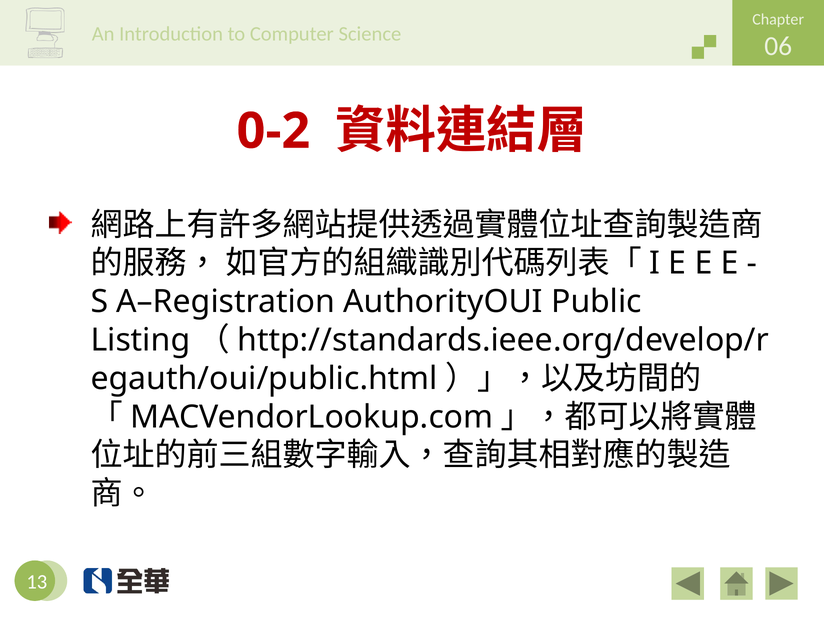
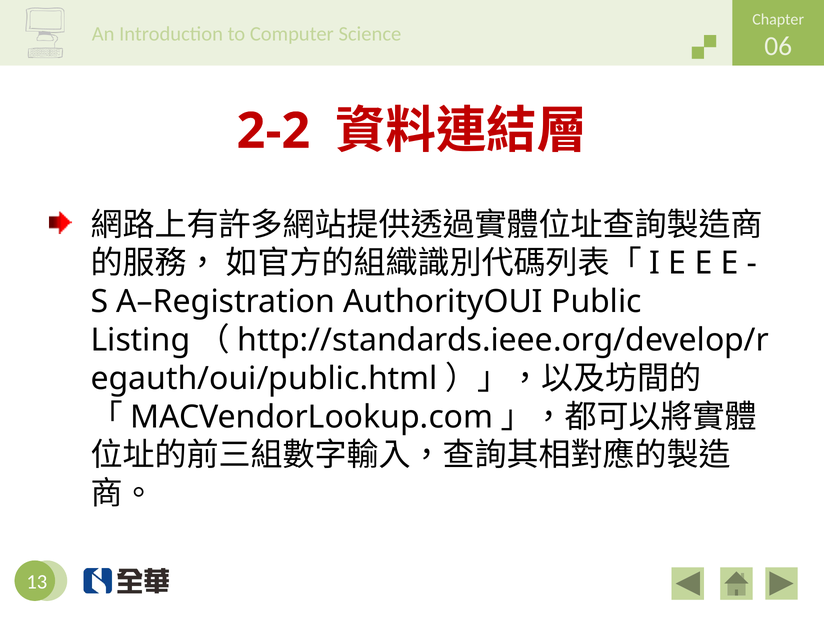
0-2: 0-2 -> 2-2 (273, 131)
